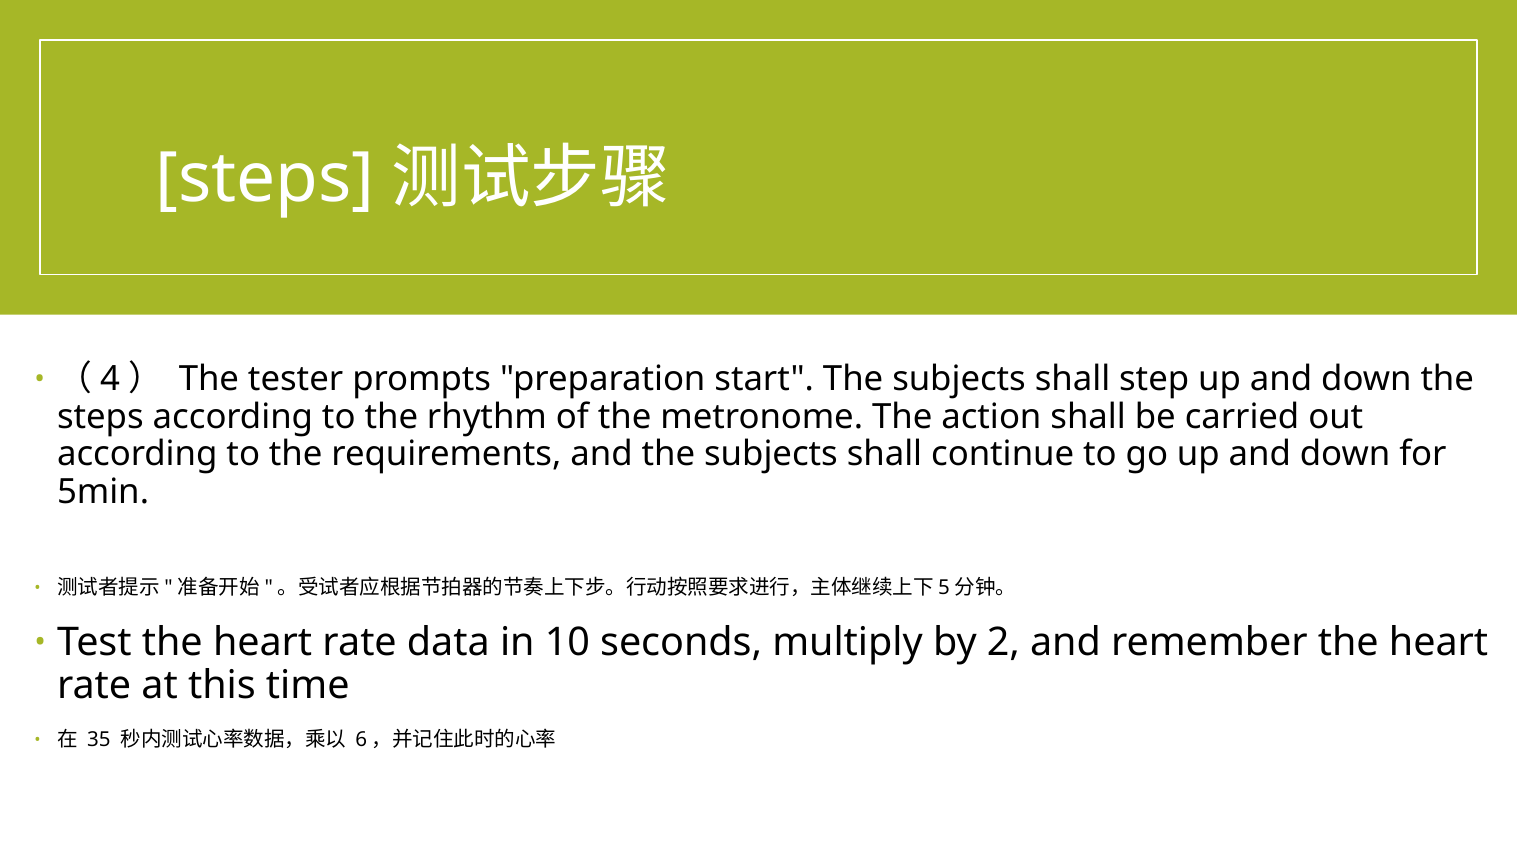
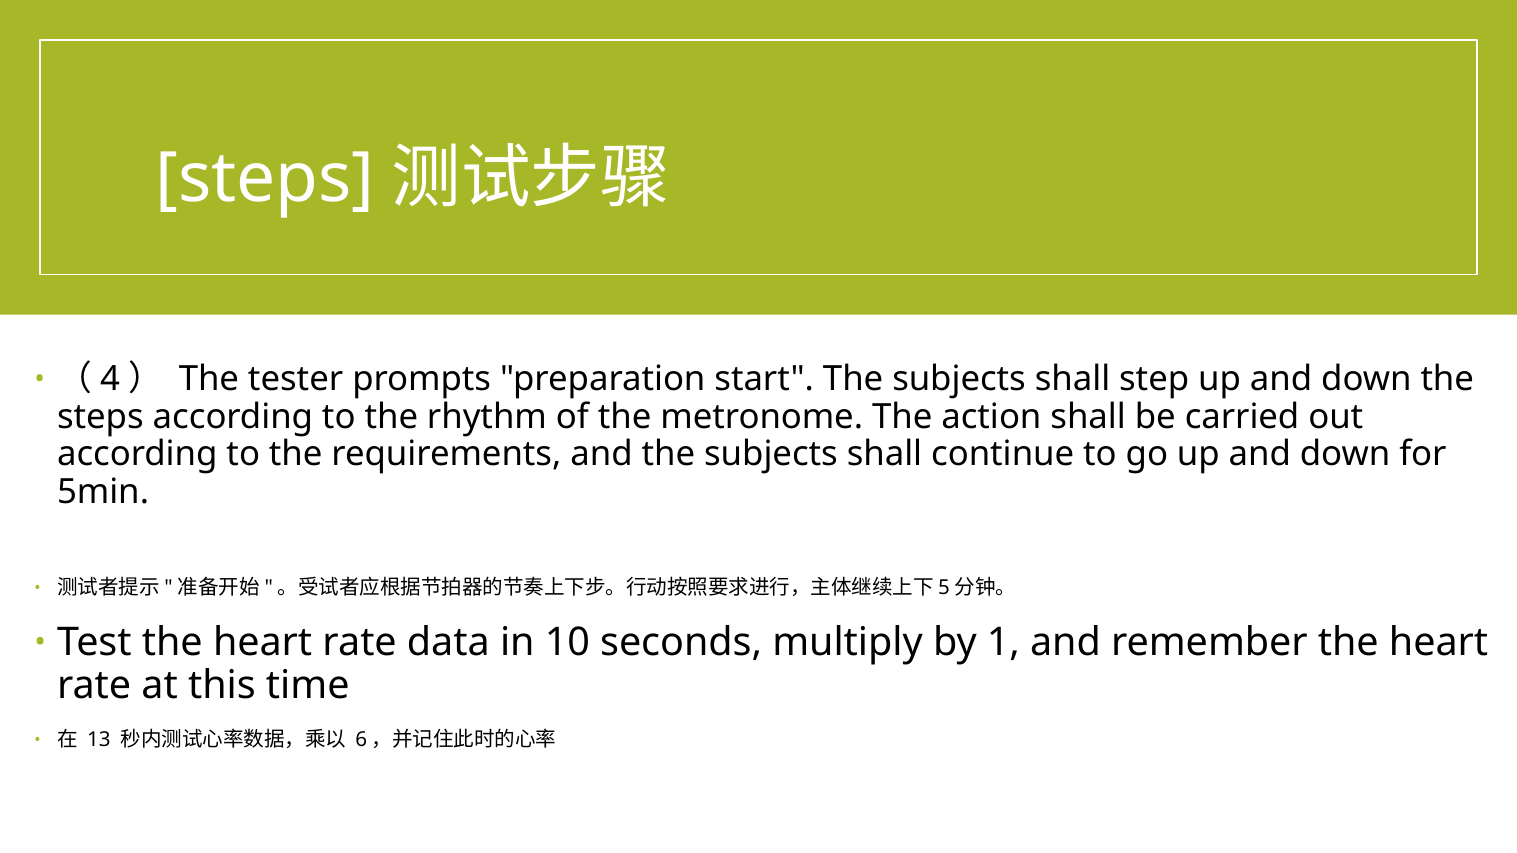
2: 2 -> 1 (1003, 643)
35: 35 -> 13 (99, 740)
